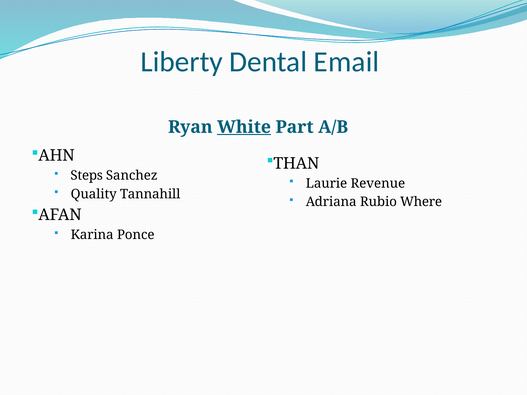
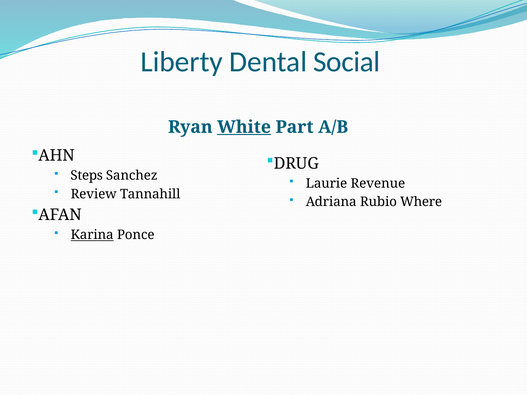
Email: Email -> Social (347, 62)
THAN: THAN -> DRUG (296, 163)
Quality: Quality -> Review (94, 194)
Karina underline: none -> present (92, 235)
